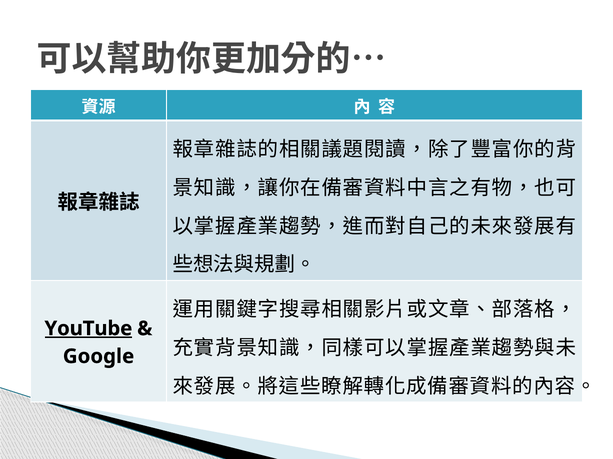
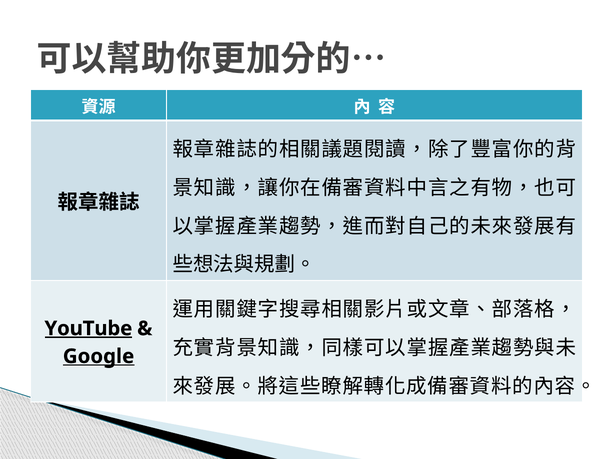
Google underline: none -> present (99, 357)
